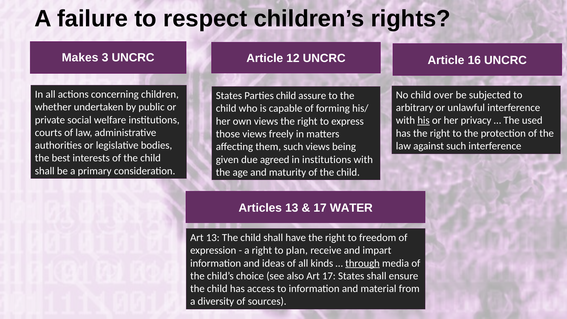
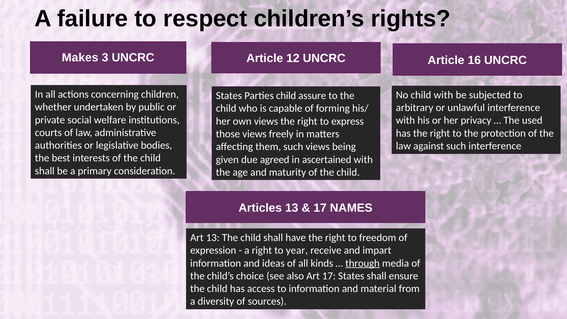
child over: over -> with (443, 95)
his underline: present -> none (424, 120)
in institutions: institutions -> ascertained (327, 159)
WATER: WATER -> NAMES (351, 208)
plan: plan -> year (297, 250)
